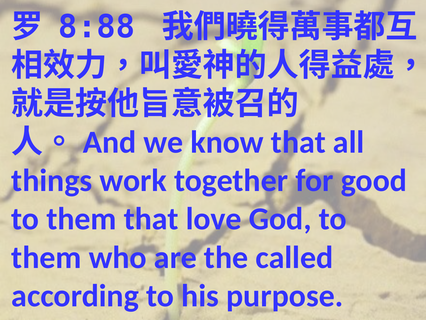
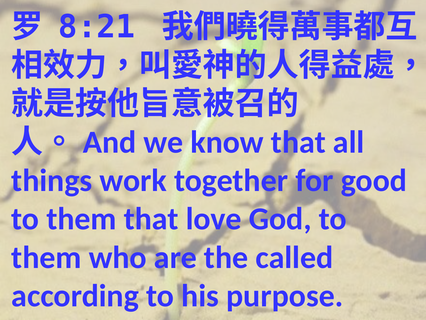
8:88: 8:88 -> 8:21 (97, 27)
